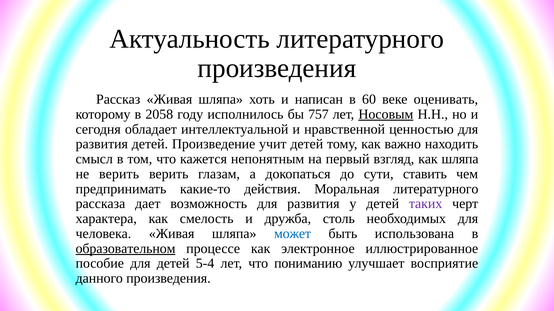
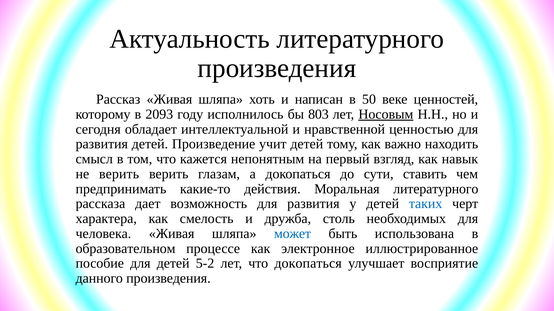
60: 60 -> 50 (369, 99)
оценивать: оценивать -> ценностей (446, 99)
2058: 2058 -> 2093 (159, 114)
757: 757 -> 803 (318, 114)
как шляпа: шляпа -> навык (460, 159)
таких colour: purple -> blue (426, 204)
образовательном underline: present -> none (126, 249)
5-4: 5-4 -> 5-2 (205, 264)
что пониманию: пониманию -> докопаться (308, 264)
